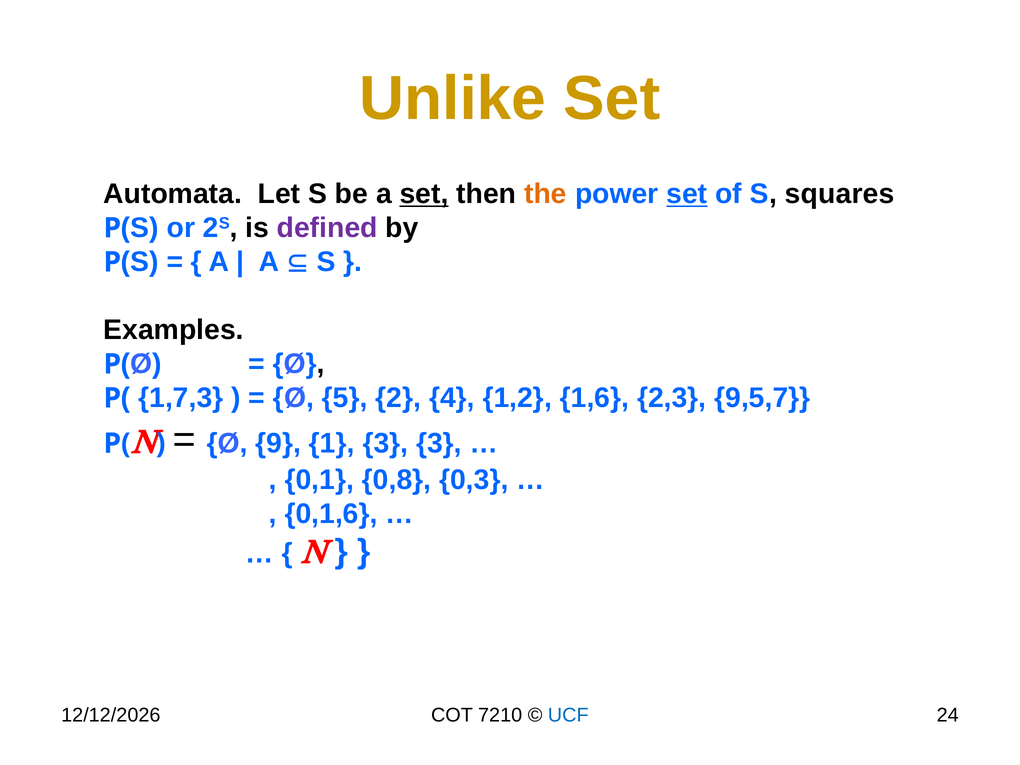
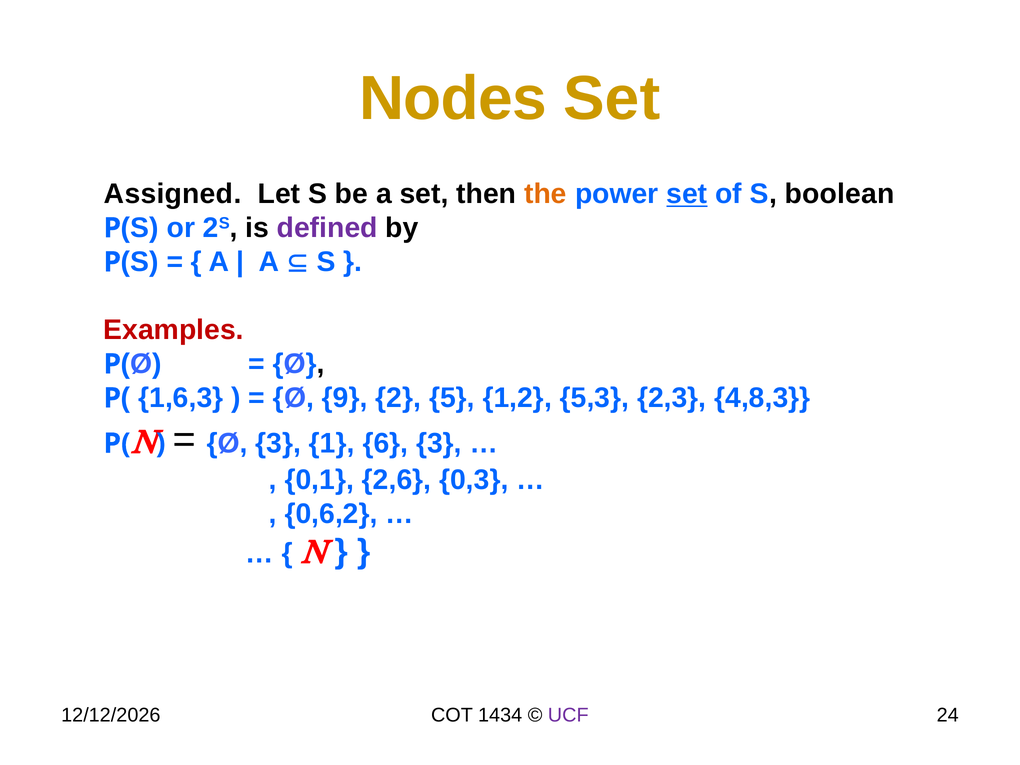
Unlike: Unlike -> Nodes (453, 99)
Automata: Automata -> Assigned (173, 194)
set underline: present -> none (424, 194)
squares: squares -> boolean (840, 194)
Examples colour: black -> red (174, 330)
1,7,3: 1,7,3 -> 1,6,3 (181, 398)
5: 5 -> 9 (345, 398)
4: 4 -> 5 (452, 398)
1,6: 1,6 -> 5,3 (594, 398)
9,5,7: 9,5,7 -> 4,8,3 (762, 398)
Ø 9: 9 -> 3 (278, 443)
1 3: 3 -> 6 (385, 443)
0,8: 0,8 -> 2,6 (397, 480)
0,1,6: 0,1,6 -> 0,6,2 (331, 514)
7210: 7210 -> 1434 (500, 715)
UCF colour: blue -> purple (568, 715)
